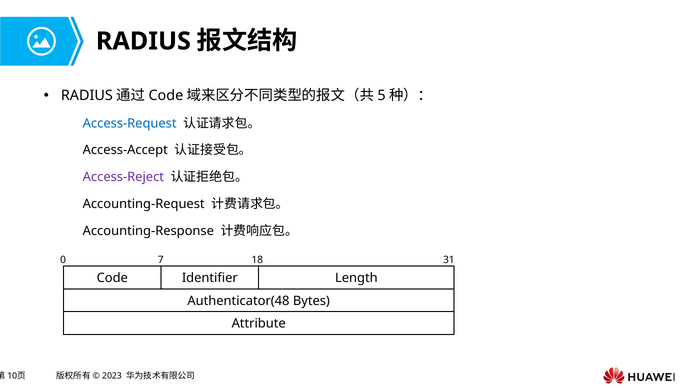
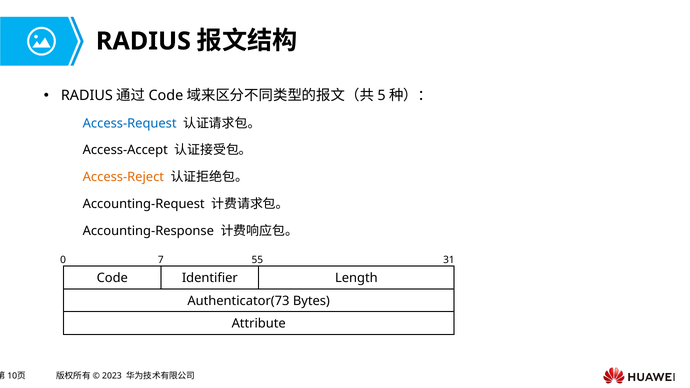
Access-Reject colour: purple -> orange (123, 177)
18: 18 -> 55 (257, 260)
Authenticator(48: Authenticator(48 -> Authenticator(73 (238, 301)
